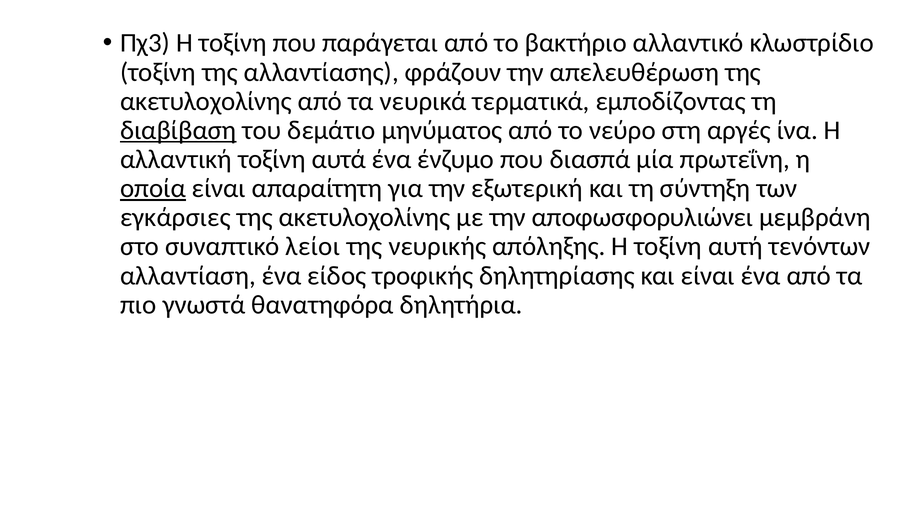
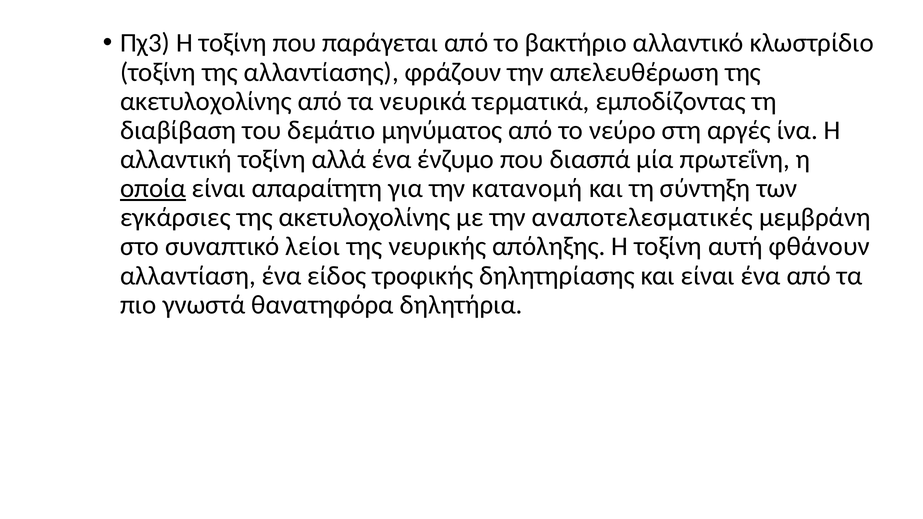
διαβίβαση underline: present -> none (178, 130)
αυτά: αυτά -> αλλά (339, 159)
εξωτερική: εξωτερική -> κατανομή (527, 188)
αποφωσφορυλιώνει: αποφωσφορυλιώνει -> αναποτελεσματικές (642, 218)
τενόντων: τενόντων -> φθάνουν (819, 247)
